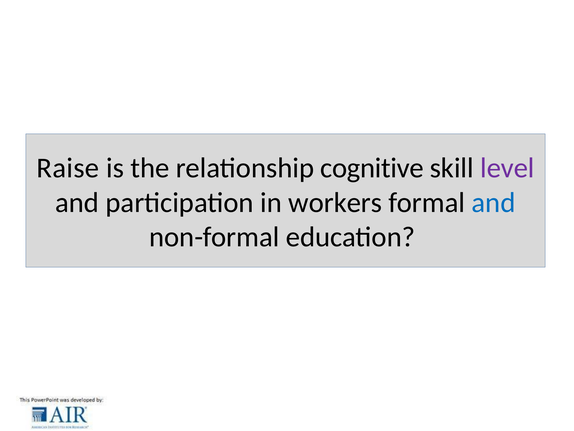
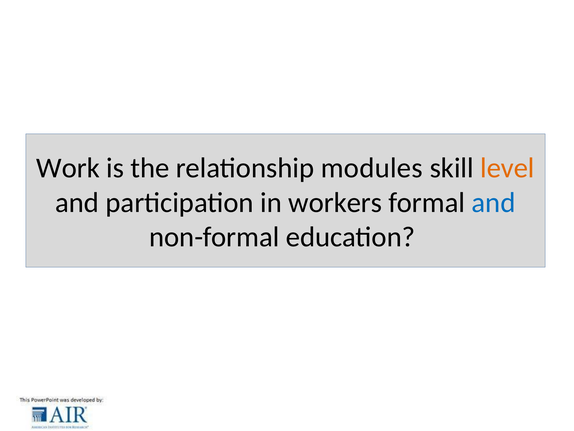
Raise: Raise -> Work (68, 168)
cognitive: cognitive -> modules (372, 168)
level colour: purple -> orange (507, 168)
